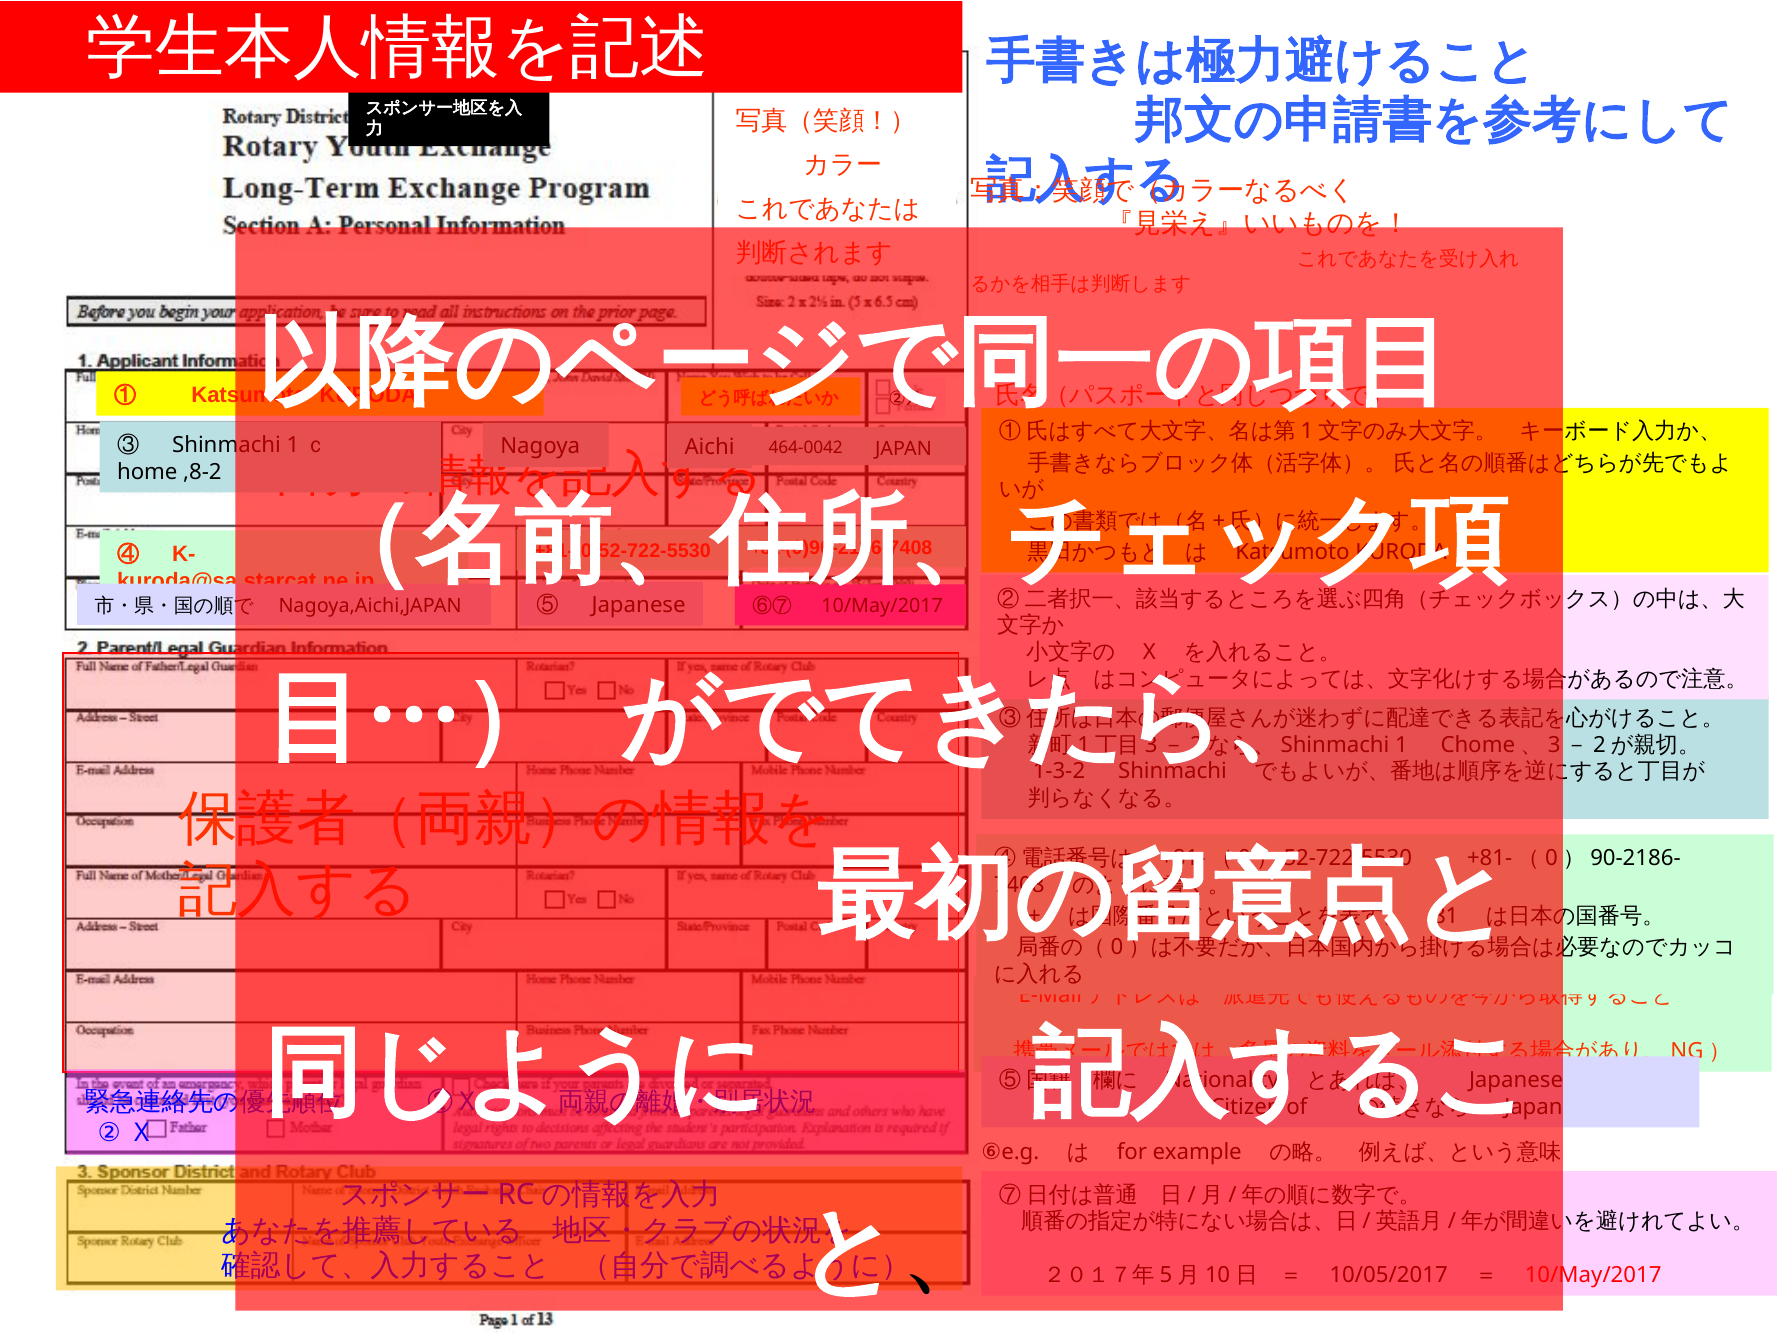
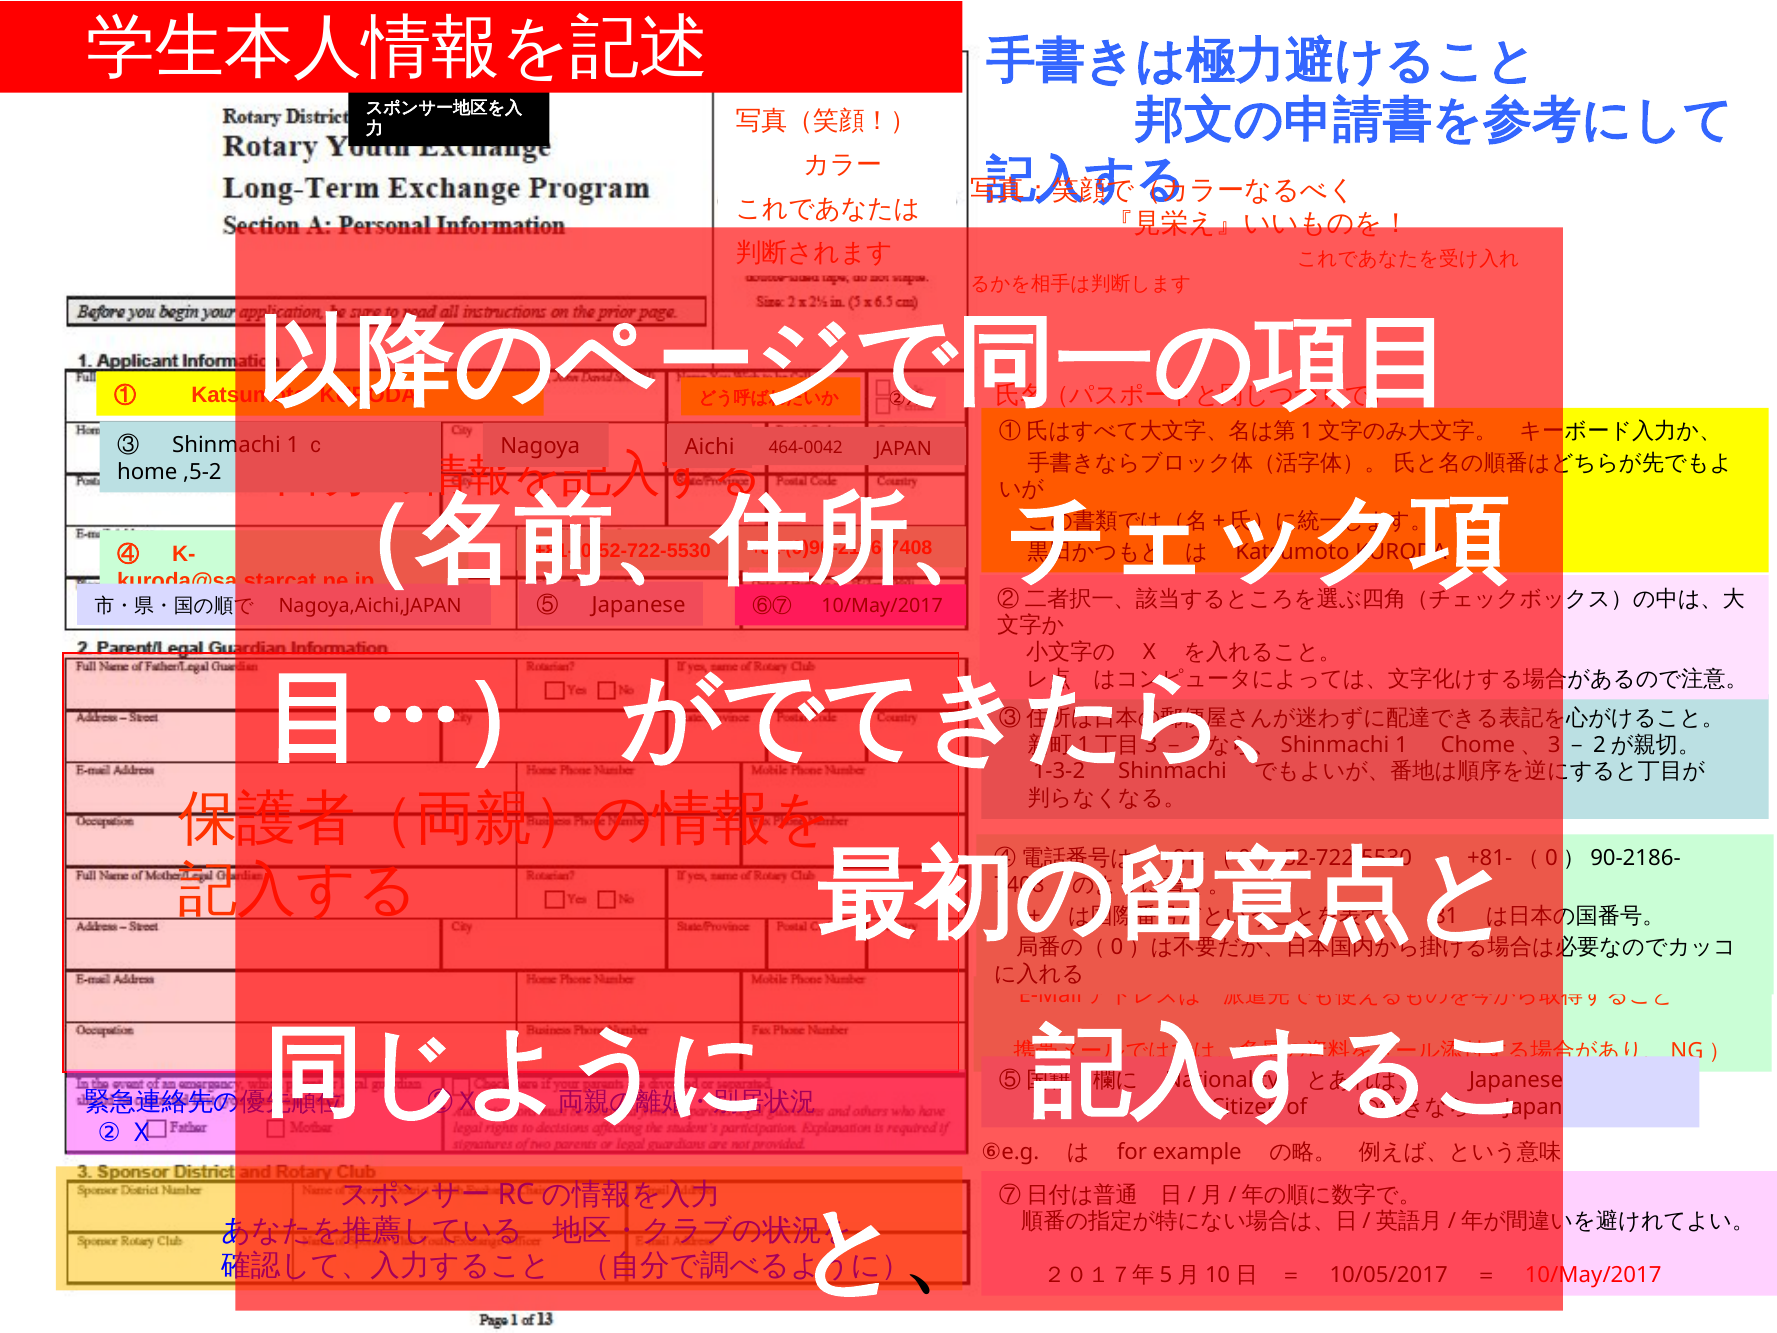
,8-2: ,8-2 -> ,5-2 (202, 472)
